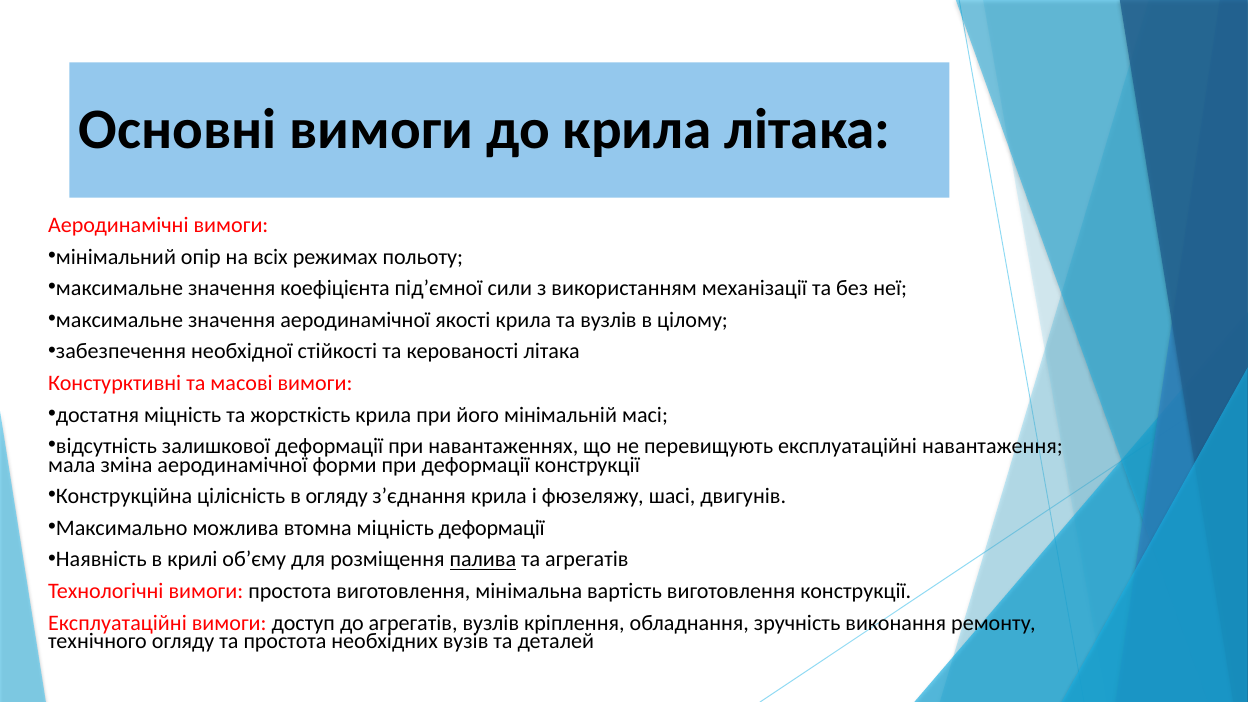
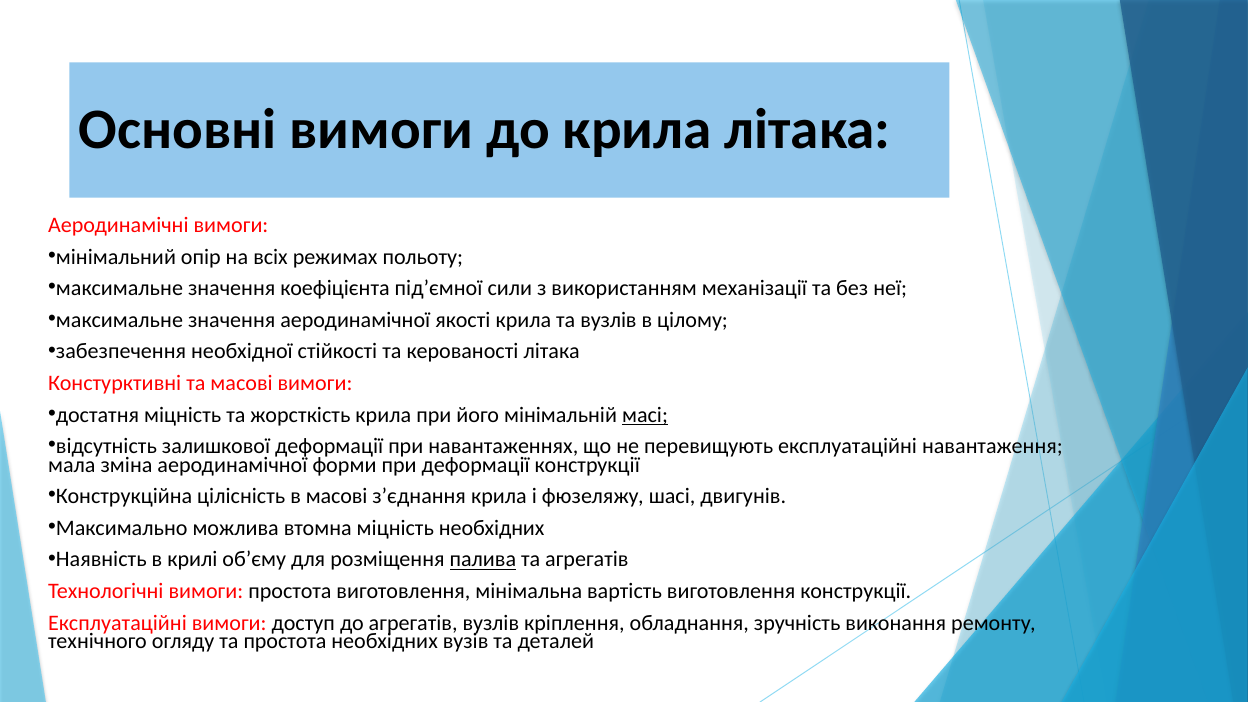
масі underline: none -> present (645, 415)
в огляду: огляду -> масові (337, 497)
міцність деформації: деформації -> необхідних (492, 528)
